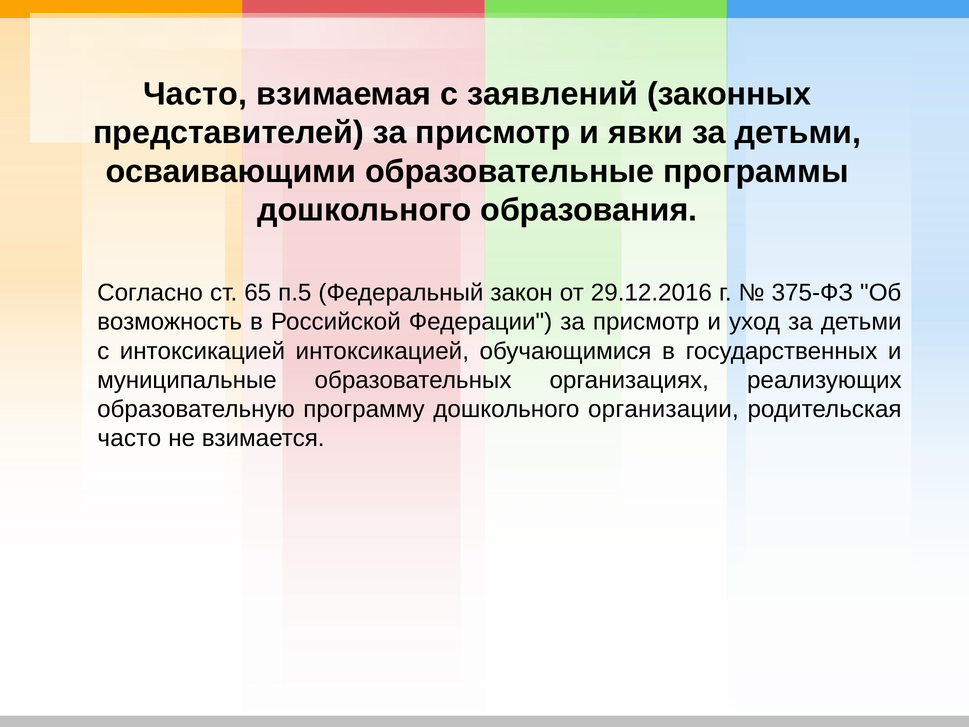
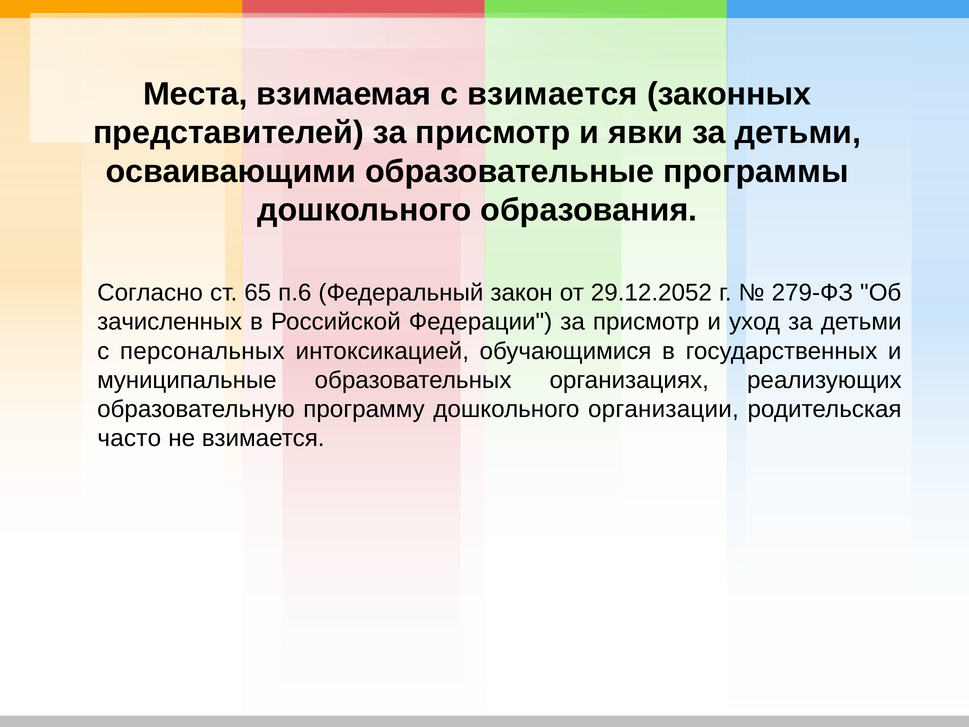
Часто: Часто -> Места (195, 94)
с заявлений: заявлений -> взимается (553, 94)
п.5: п.5 -> п.6 (295, 293)
29.12.2016: 29.12.2016 -> 29.12.2052 (651, 293)
375-ФЗ: 375-ФЗ -> 279-ФЗ (812, 293)
возможность: возможность -> зачисленных (170, 322)
с интоксикацией: интоксикацией -> персональных (202, 351)
